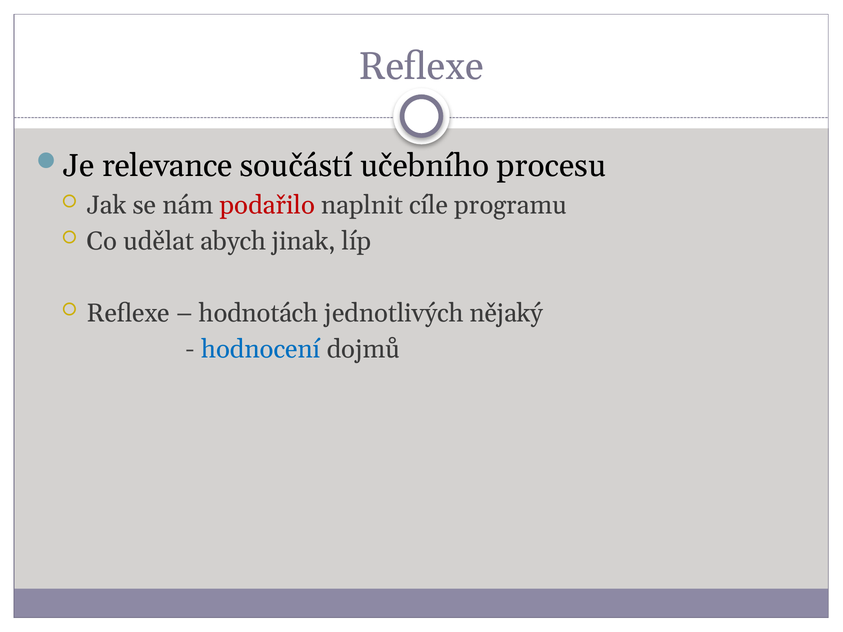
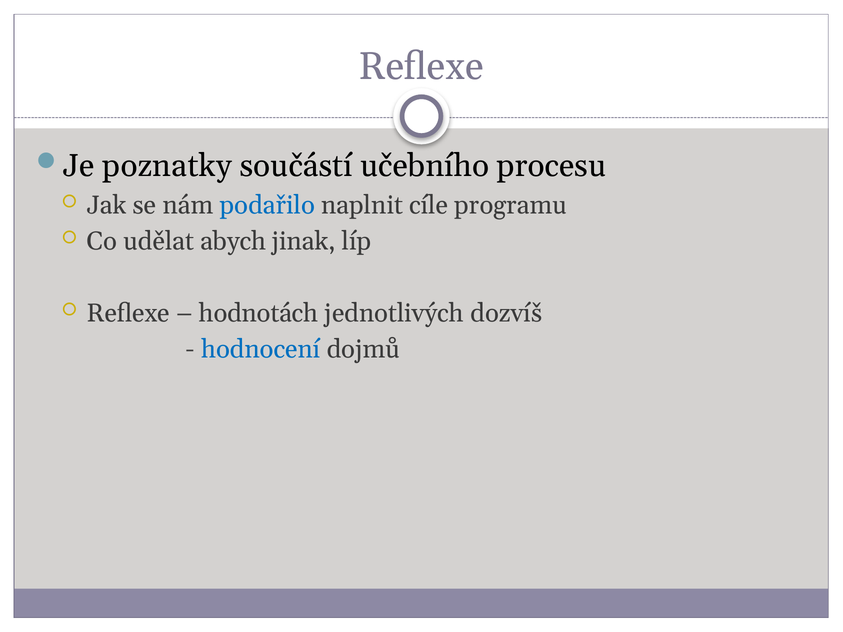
relevance: relevance -> poznatky (167, 166)
podařilo colour: red -> blue (267, 205)
nějaký: nějaký -> dozvíš (506, 313)
